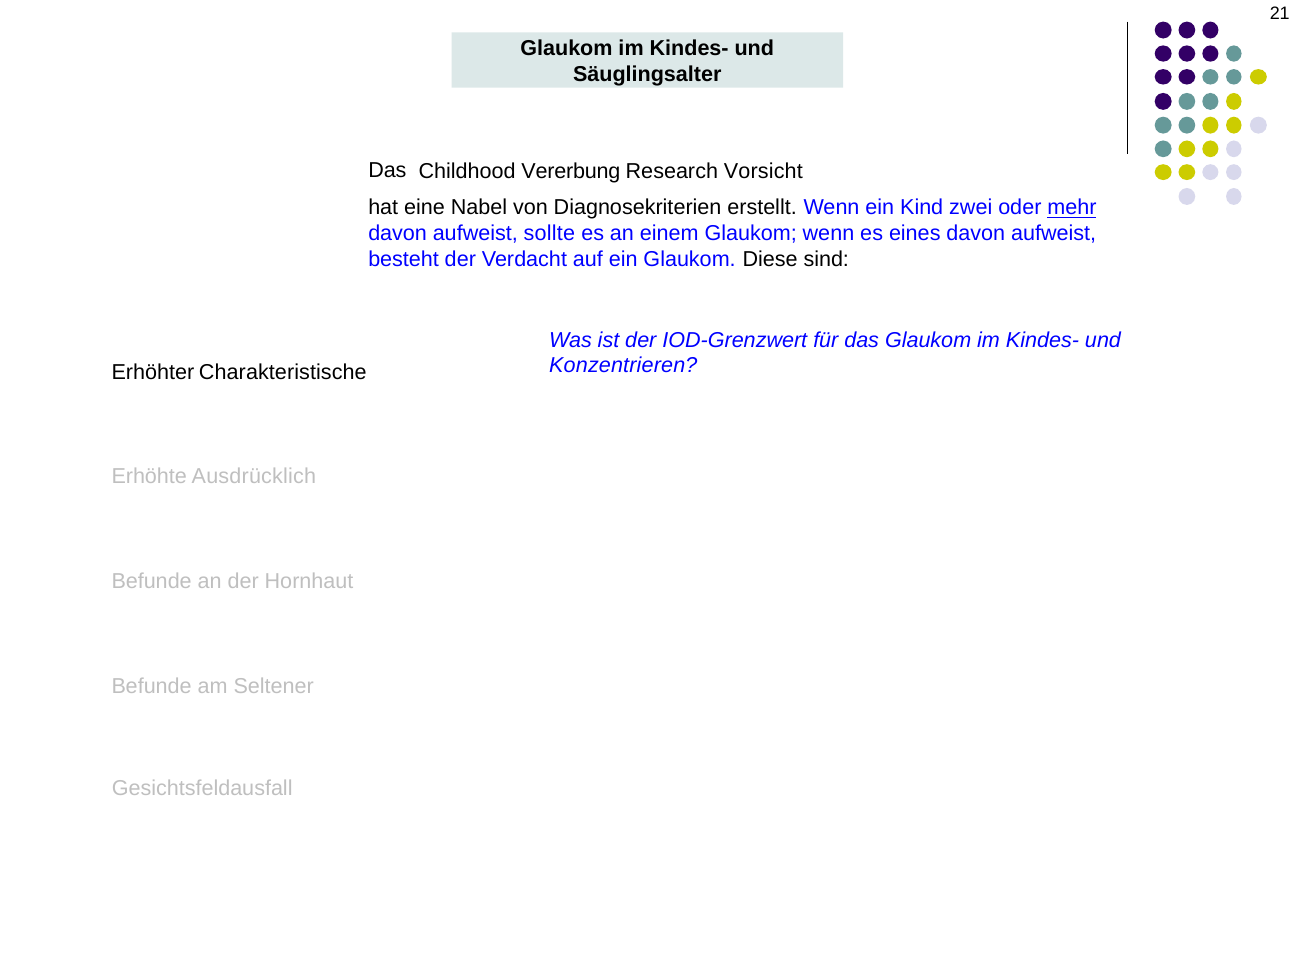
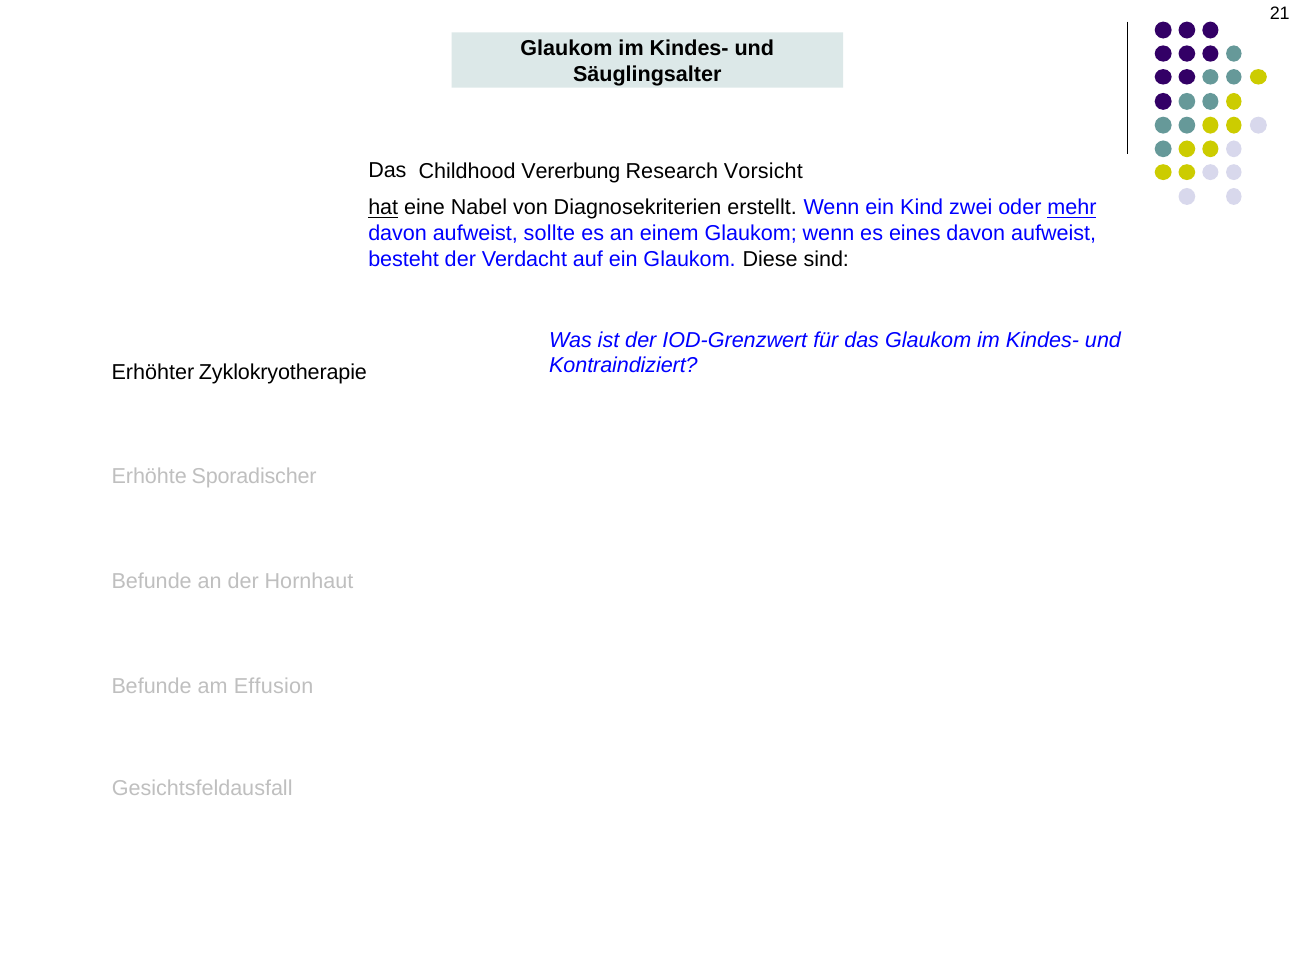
hat underline: none -> present (383, 208)
Konzentrieren: Konzentrieren -> Kontraindiziert (623, 366)
Charakteristische: Charakteristische -> Zyklokryotherapie (283, 372)
Ausdrücklich: Ausdrücklich -> Sporadischer (254, 476)
Seltener: Seltener -> Effusion (274, 686)
